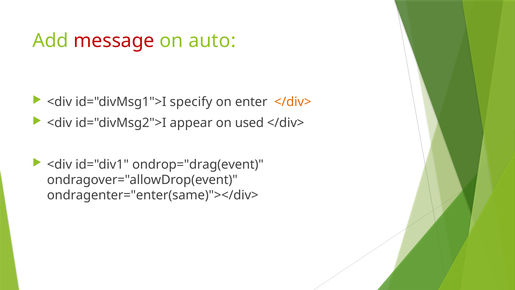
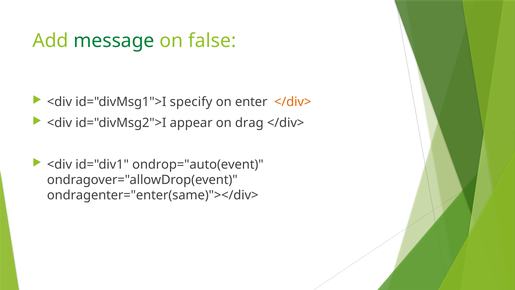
message colour: red -> green (114, 41)
auto: auto -> false (212, 41)
used: used -> drag (249, 123)
ondrop="drag(event: ondrop="drag(event -> ondrop="auto(event (198, 164)
